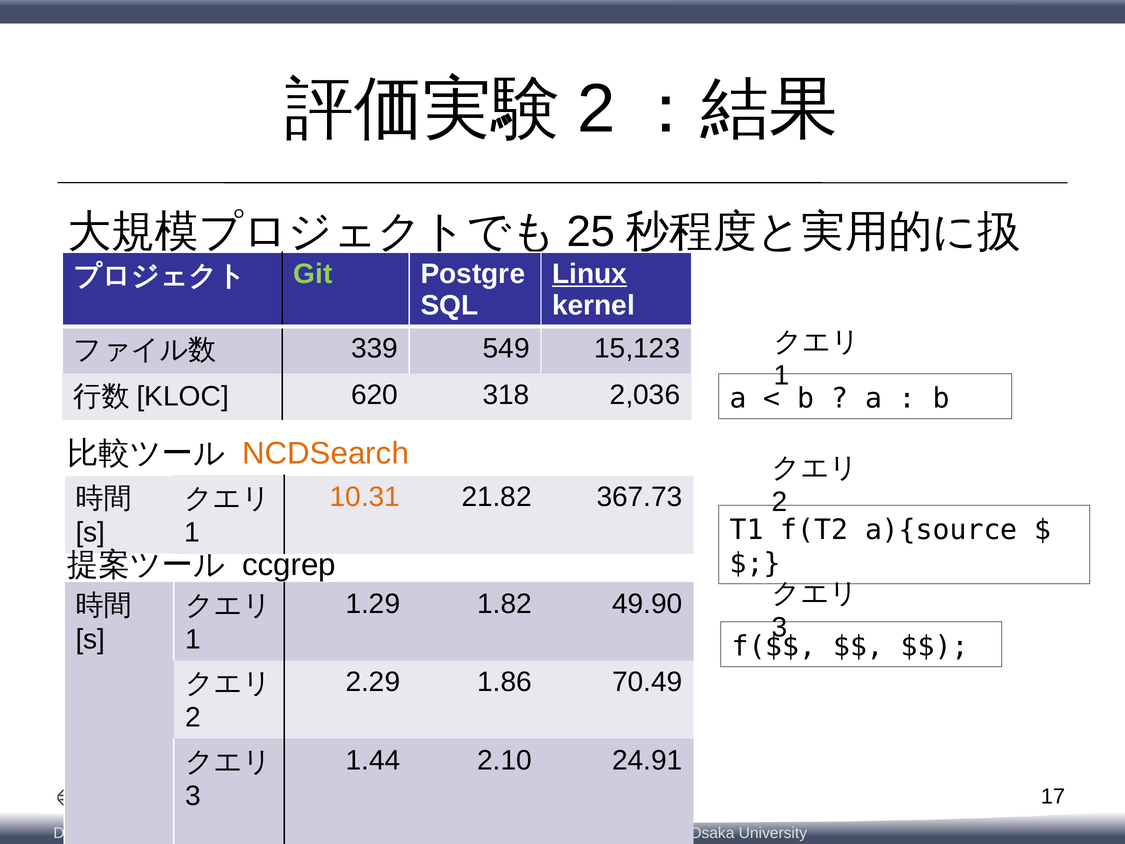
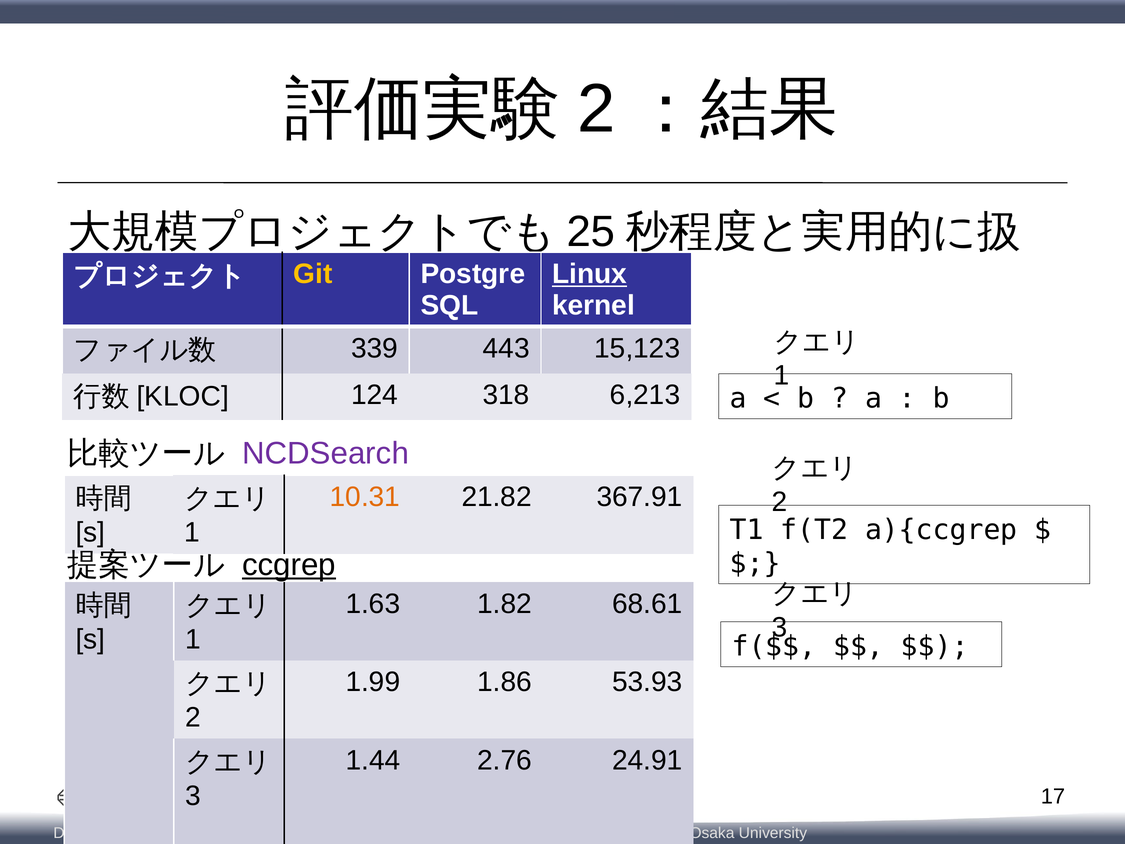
Git colour: light green -> yellow (313, 274)
549: 549 -> 443 (506, 348)
620: 620 -> 124 (375, 395)
2,036: 2,036 -> 6,213 (645, 395)
NCDSearch colour: orange -> purple (325, 453)
367.73: 367.73 -> 367.91 (640, 497)
a){source: a){source -> a){ccgrep (941, 530)
ccgrep underline: none -> present (289, 565)
1.29: 1.29 -> 1.63 (373, 604)
49.90: 49.90 -> 68.61 (647, 604)
2.29: 2.29 -> 1.99 (373, 682)
70.49: 70.49 -> 53.93 (647, 682)
2.10: 2.10 -> 2.76 (505, 760)
